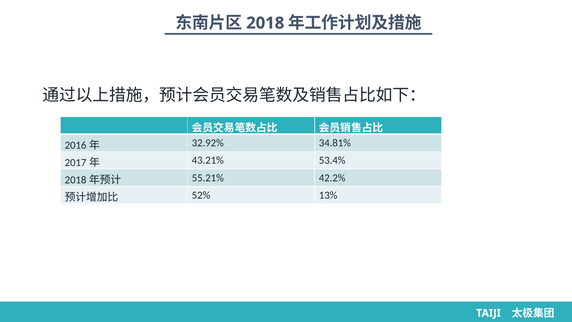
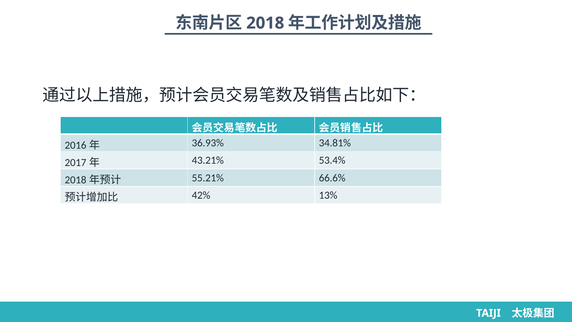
32.92%: 32.92% -> 36.93% (208, 143)
42.2%: 42.2% -> 66.6% (332, 178)
52%: 52% -> 42% (201, 195)
